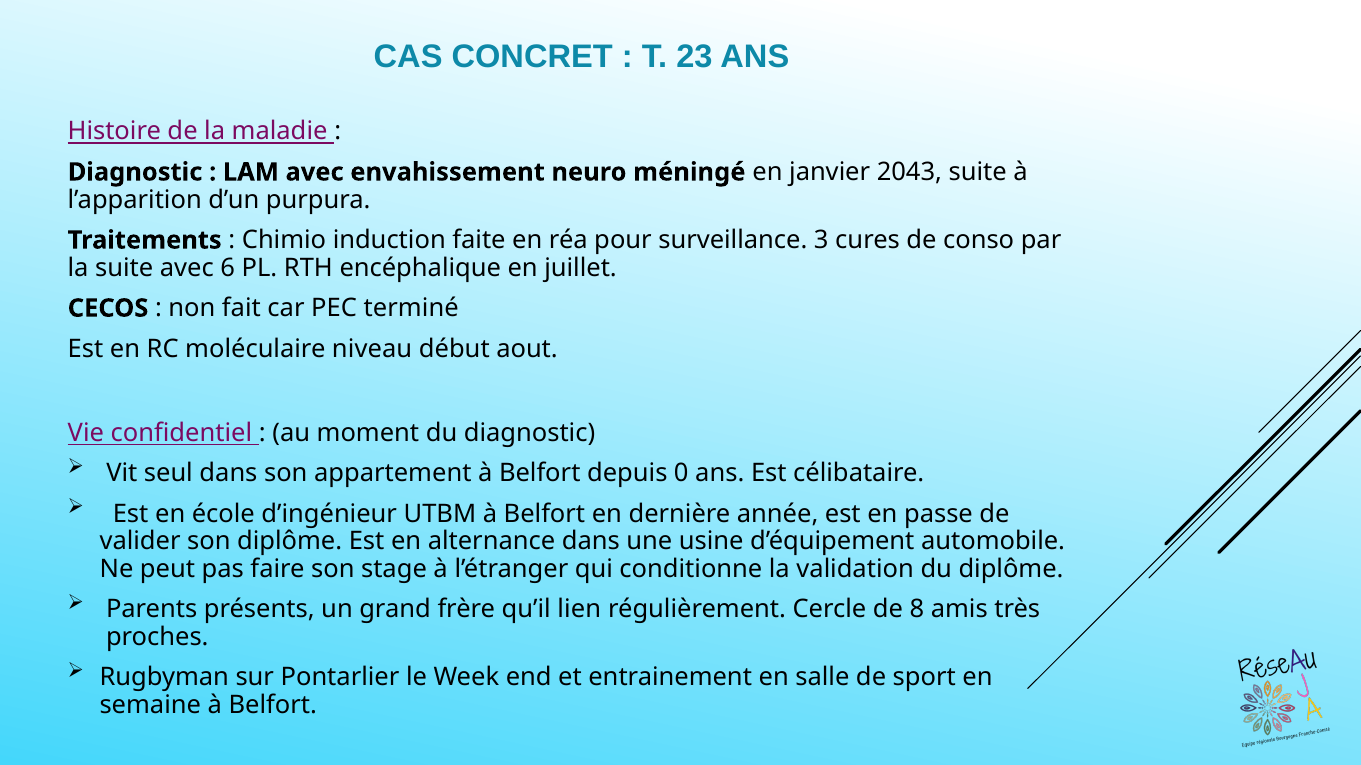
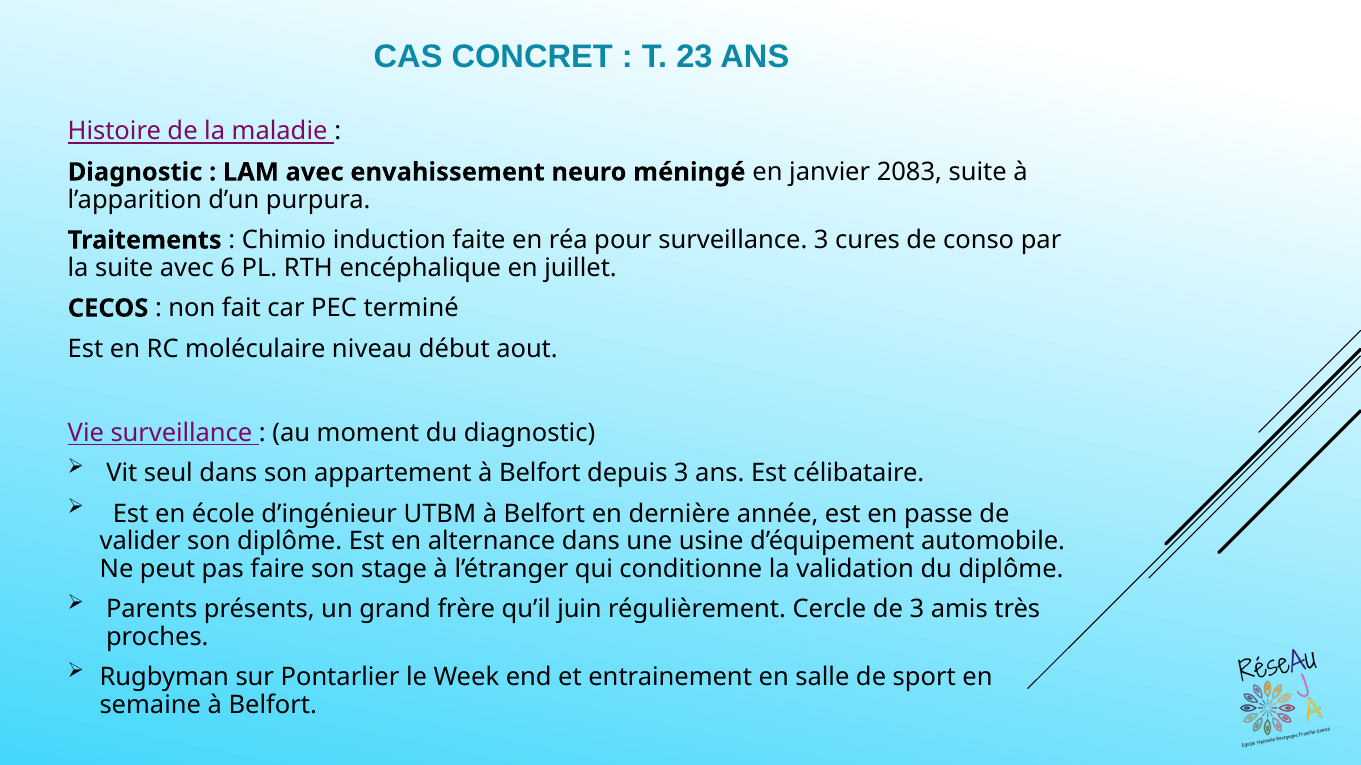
2043: 2043 -> 2083 (909, 172)
Vie confidentiel: confidentiel -> surveillance (181, 433)
depuis 0: 0 -> 3 (681, 474)
lien: lien -> juin (579, 610)
de 8: 8 -> 3 (917, 610)
